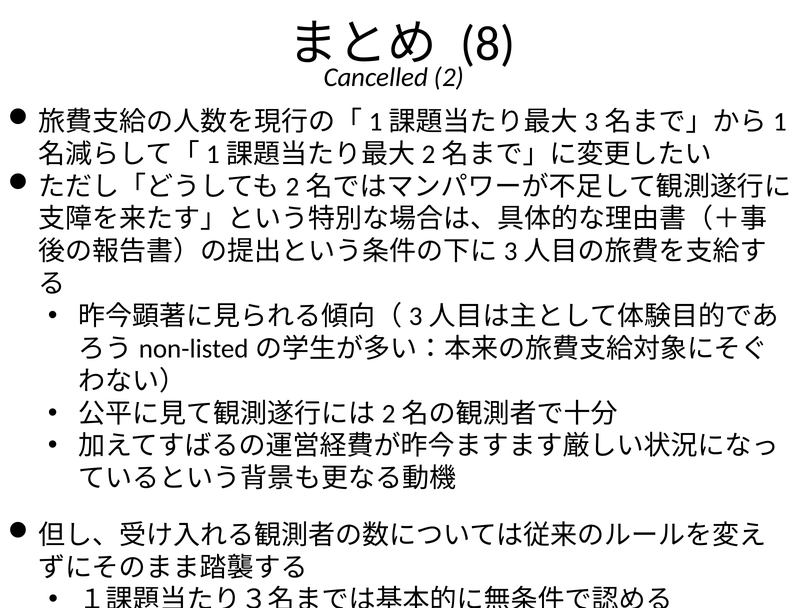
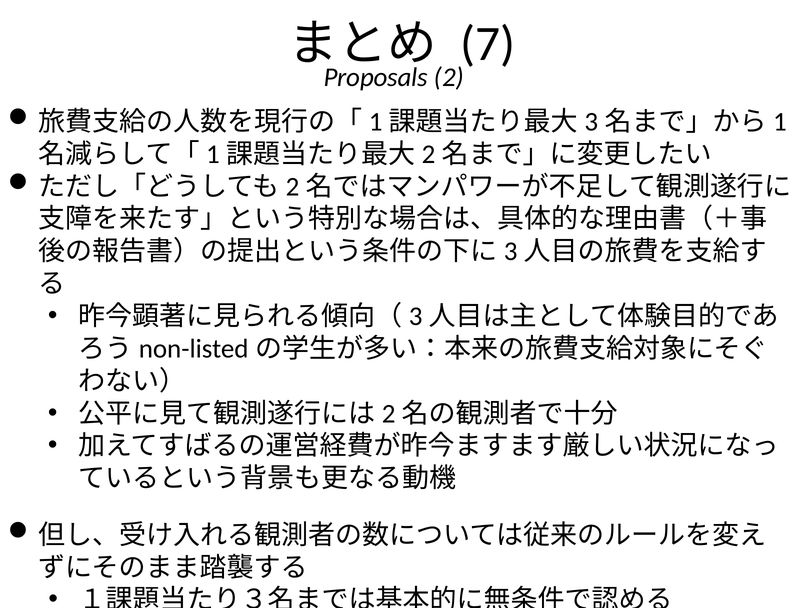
8: 8 -> 7 (488, 44)
Cancelled: Cancelled -> Proposals (376, 77)
